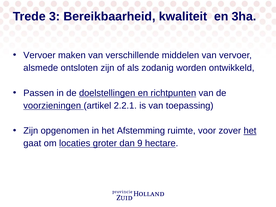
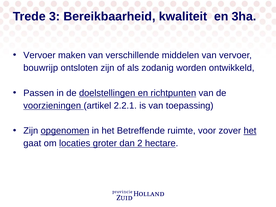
alsmede: alsmede -> bouwrijp (41, 68)
opgenomen underline: none -> present (65, 131)
Afstemming: Afstemming -> Betreffende (141, 131)
9: 9 -> 2 (140, 143)
